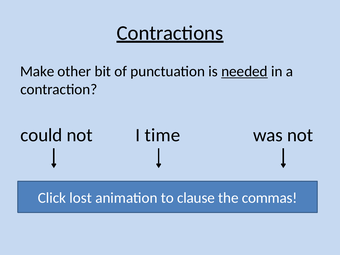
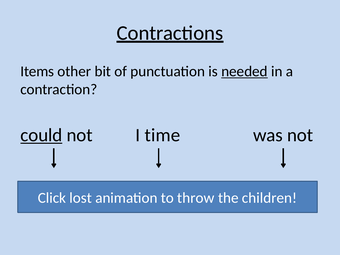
Make: Make -> Items (37, 71)
could underline: none -> present (41, 135)
clause: clause -> throw (196, 198)
commas: commas -> children (269, 198)
